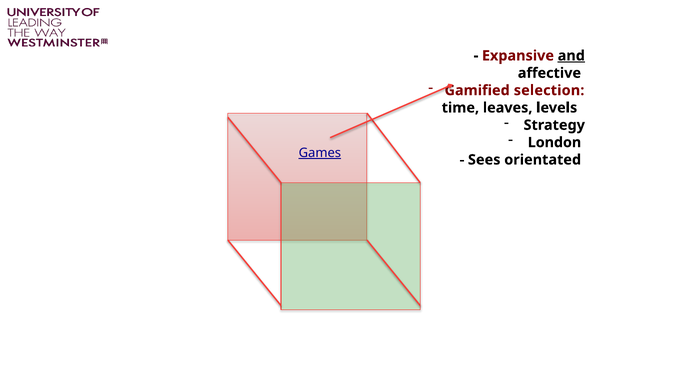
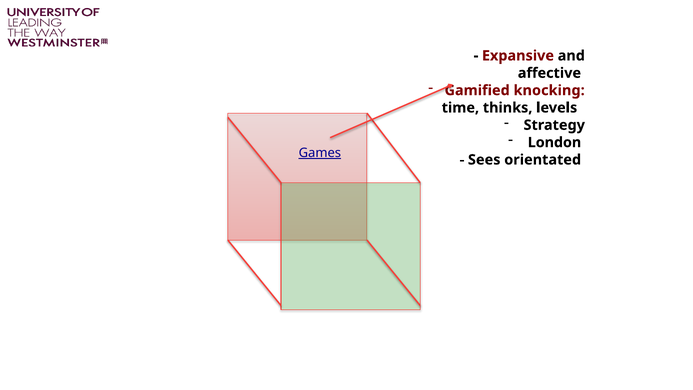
and underline: present -> none (571, 56)
selection: selection -> knocking (549, 90)
leaves: leaves -> thinks (508, 108)
